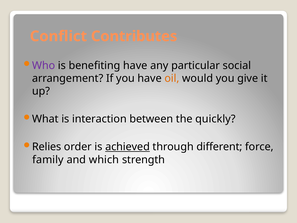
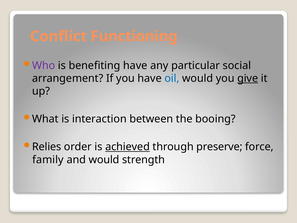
Contributes: Contributes -> Functioning (134, 36)
oil colour: orange -> blue (172, 78)
give underline: none -> present (248, 78)
quickly: quickly -> booing (215, 119)
different;: different; -> preserve; (219, 147)
and which: which -> would (104, 160)
